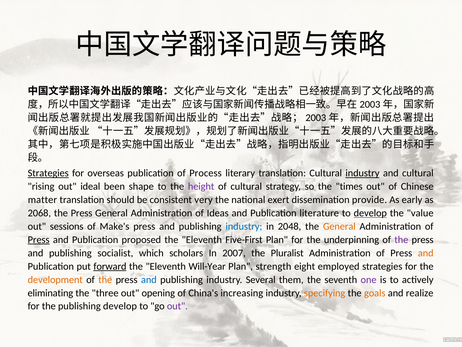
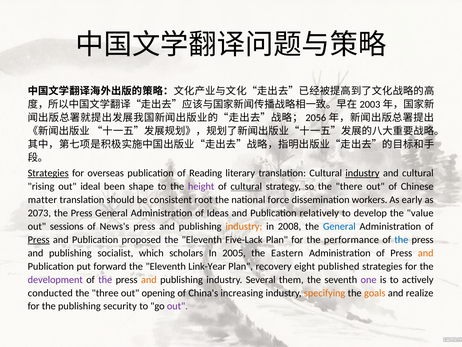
2003: 2003 -> 2056 (316, 118)
Process: Process -> Reading (206, 173)
cultural underline: none -> present (246, 186)
times: times -> there (349, 186)
very: very -> root (204, 199)
exert: exert -> force (278, 199)
provide: provide -> workers (370, 199)
2068: 2068 -> 2073 (39, 213)
literature: literature -> relatively (319, 213)
develop underline: present -> none (370, 213)
Make's: Make's -> News's (115, 226)
industry colour: blue -> orange (244, 226)
2048: 2048 -> 2008 (290, 226)
General colour: orange -> blue (339, 226)
Five-First: Five-First -> Five-Lack (244, 239)
underpinning: underpinning -> performance (351, 239)
the colour: purple -> blue (401, 239)
2007: 2007 -> 2005 (234, 253)
Pluralist: Pluralist -> Eastern (287, 253)
forward underline: present -> none (110, 266)
Will-Year: Will-Year -> Link-Year (207, 266)
strength: strength -> recovery (274, 266)
employed: employed -> published (339, 266)
development colour: orange -> purple (55, 279)
the colour: orange -> purple (105, 279)
and colour: blue -> orange (149, 279)
eliminating: eliminating -> conducted (50, 293)
publishing develop: develop -> security (120, 306)
